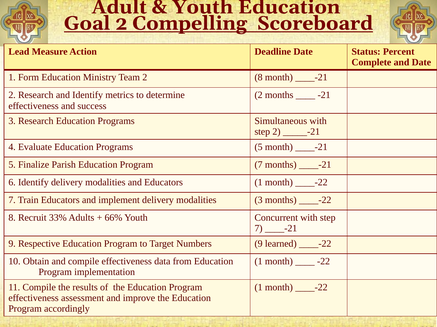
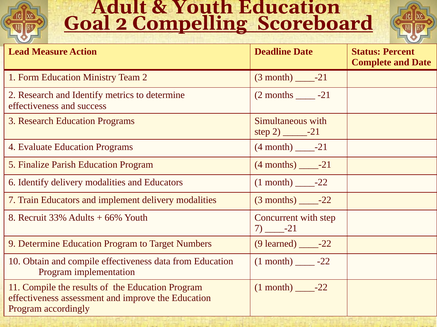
2 8: 8 -> 3 (259, 78)
Programs 5: 5 -> 4 (259, 147)
Program 7: 7 -> 4 (259, 165)
9 Respective: Respective -> Determine (39, 244)
